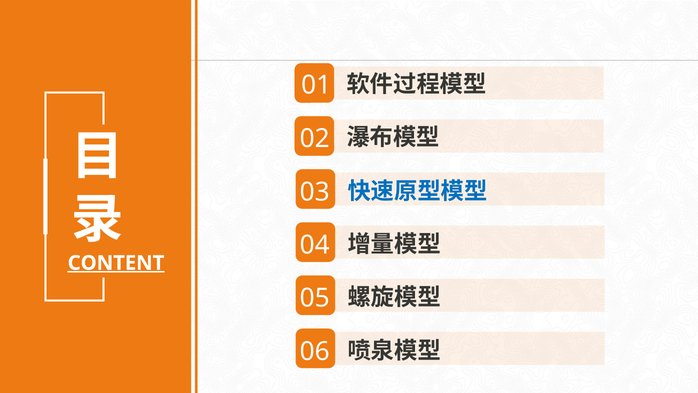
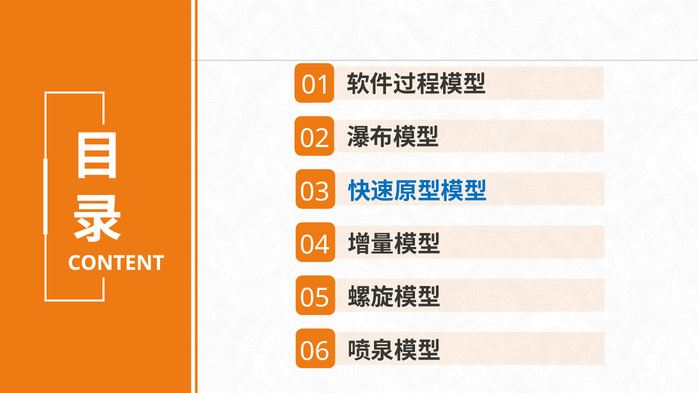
CONTENT underline: present -> none (116, 263)
